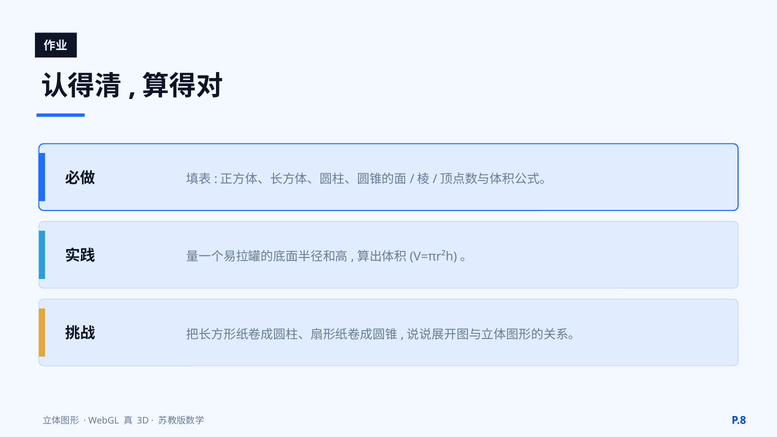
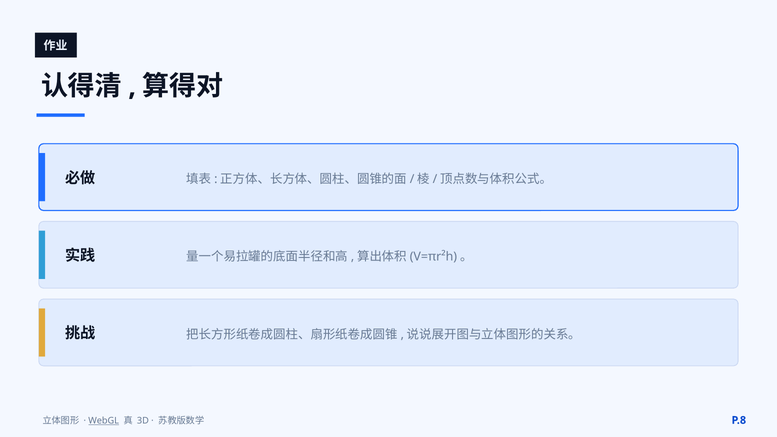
WebGL underline: none -> present (104, 421)
